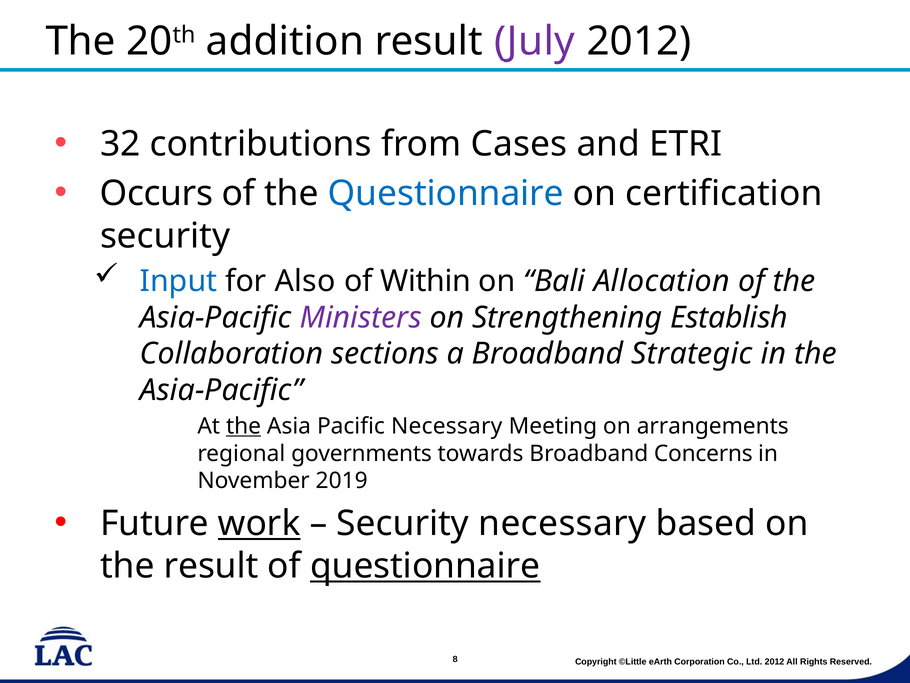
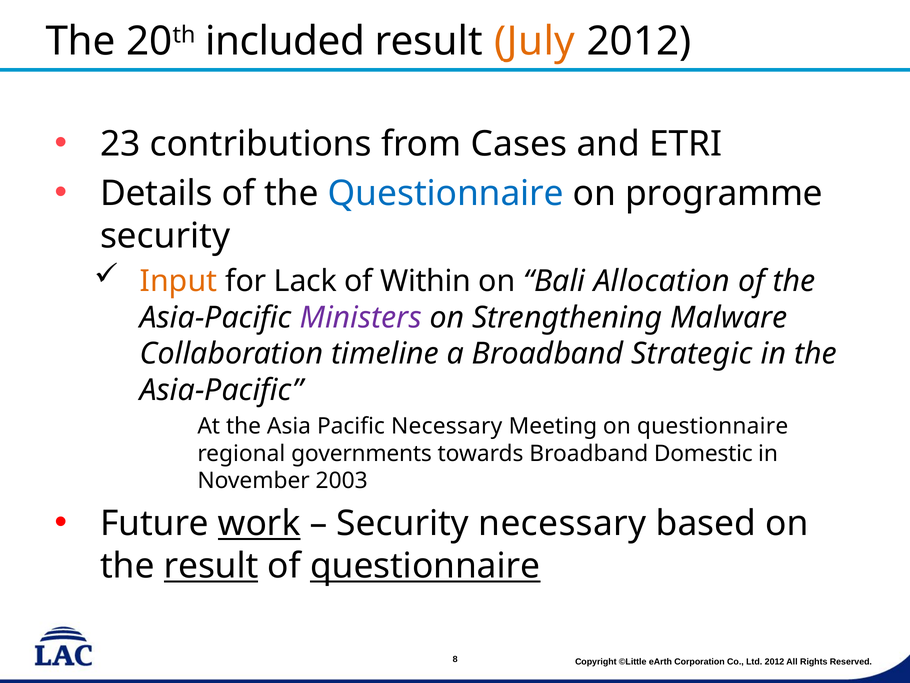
addition: addition -> included (285, 42)
July colour: purple -> orange (535, 42)
32: 32 -> 23 (120, 144)
Occurs: Occurs -> Details (156, 193)
certification: certification -> programme (724, 193)
Input colour: blue -> orange (179, 281)
Also: Also -> Lack (305, 281)
Establish: Establish -> Malware (729, 317)
sections: sections -> timeline (385, 354)
the underline: present -> none (244, 426)
on arrangements: arrangements -> questionnaire (713, 426)
Concerns: Concerns -> Domestic (703, 453)
2019: 2019 -> 2003 (342, 481)
result underline: none -> present (211, 566)
